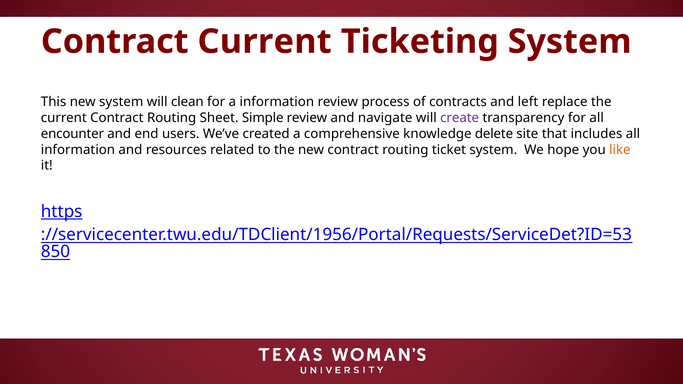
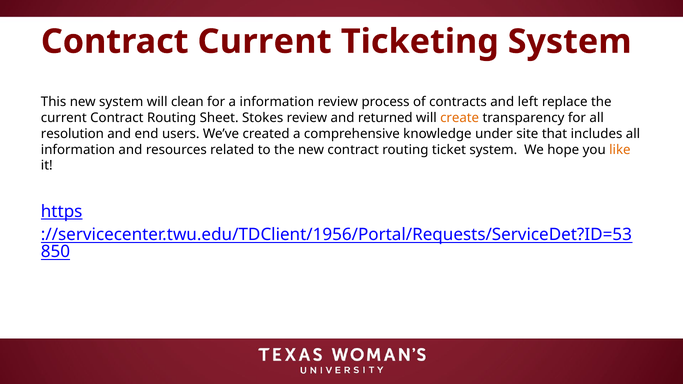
Simple: Simple -> Stokes (263, 118)
navigate: navigate -> returned (385, 118)
create colour: purple -> orange (460, 118)
encounter: encounter -> resolution (72, 134)
delete: delete -> under (494, 134)
